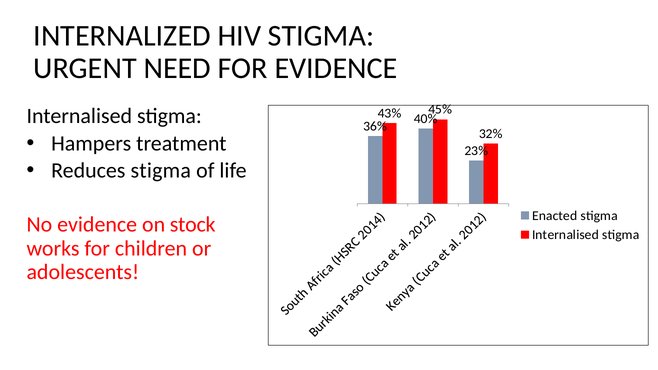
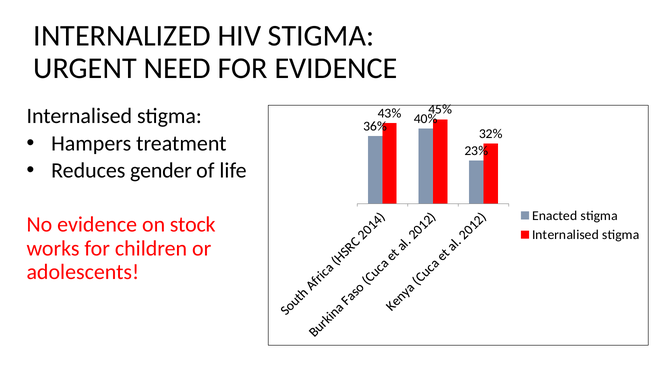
Reduces stigma: stigma -> gender (161, 171)
